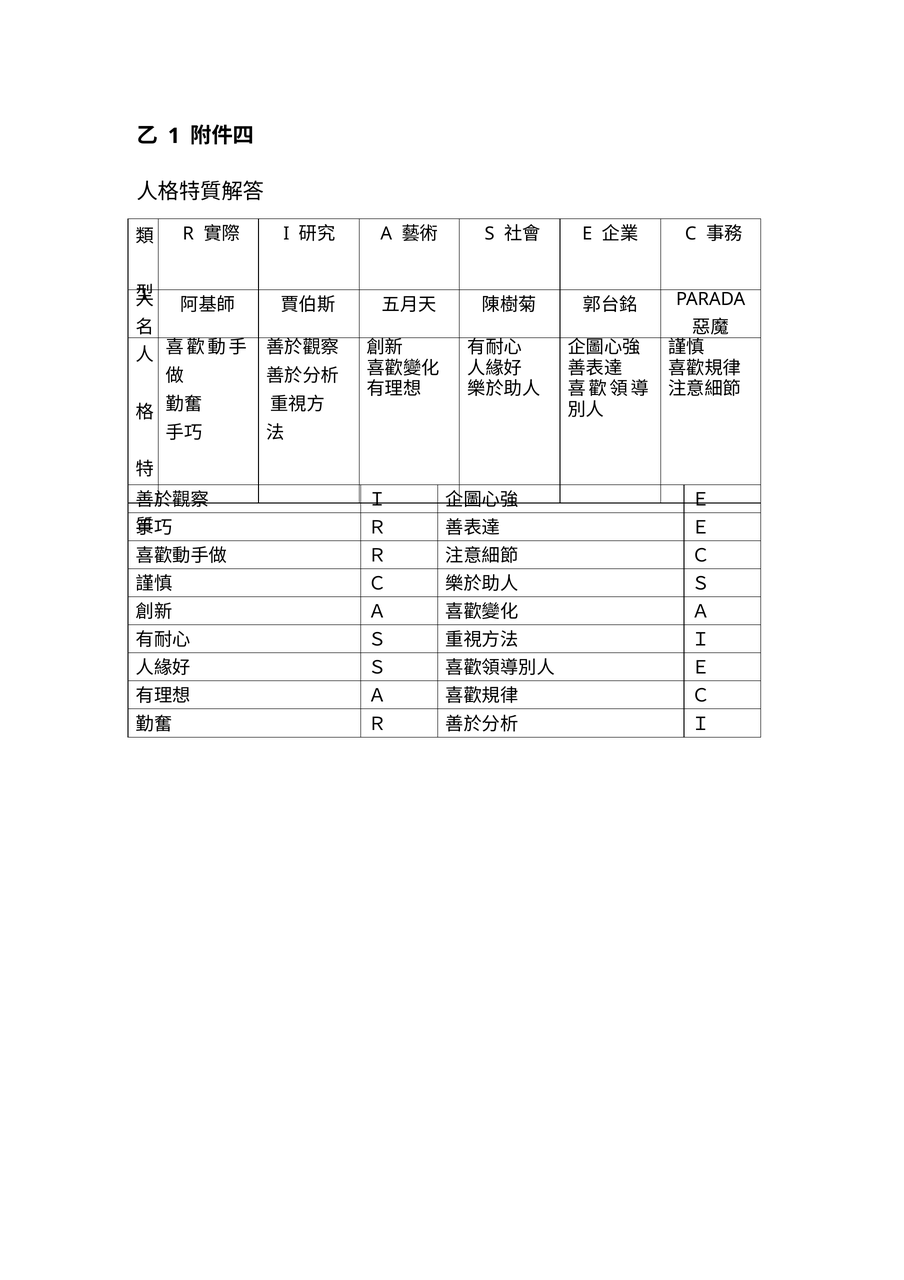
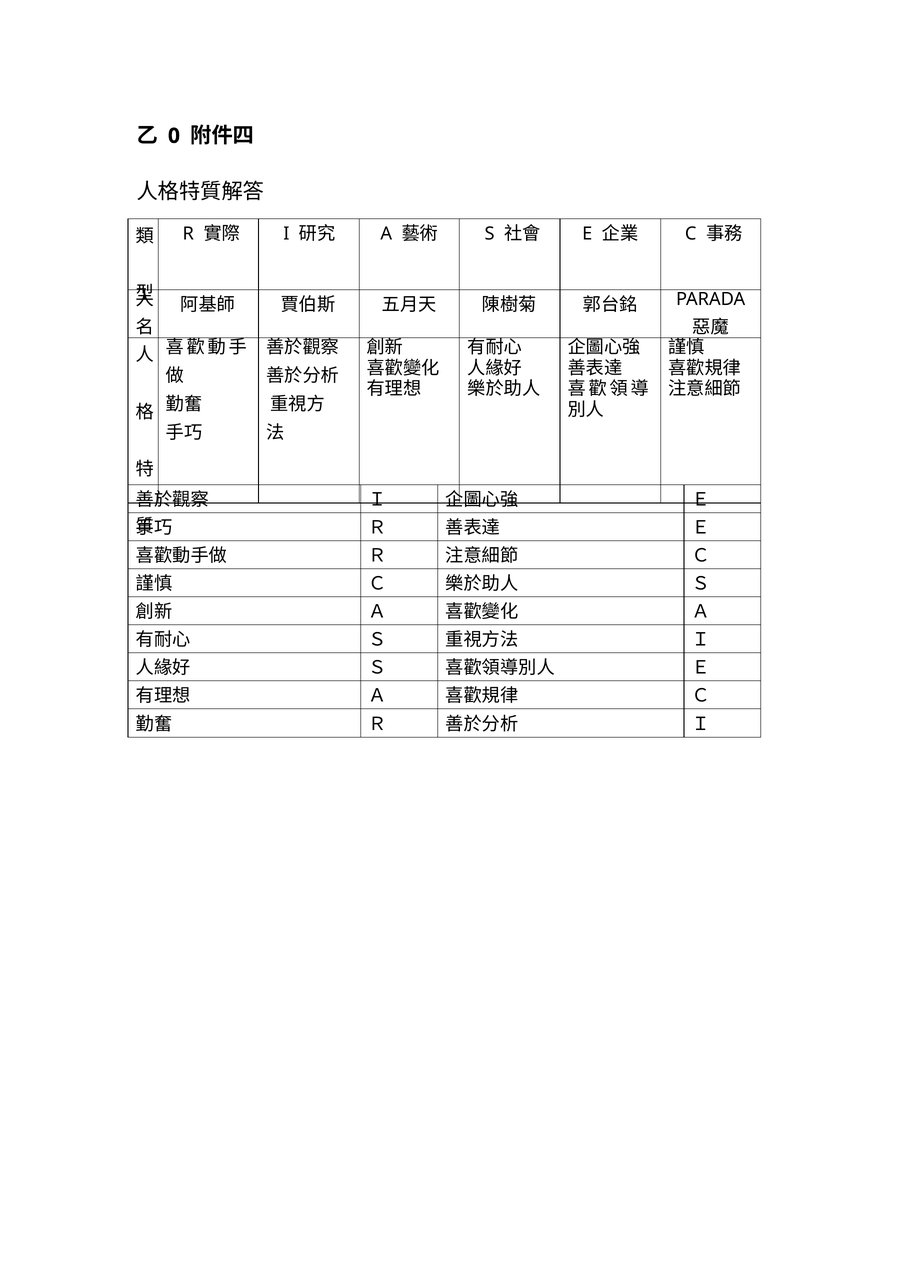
1: 1 -> 0 (174, 136)
